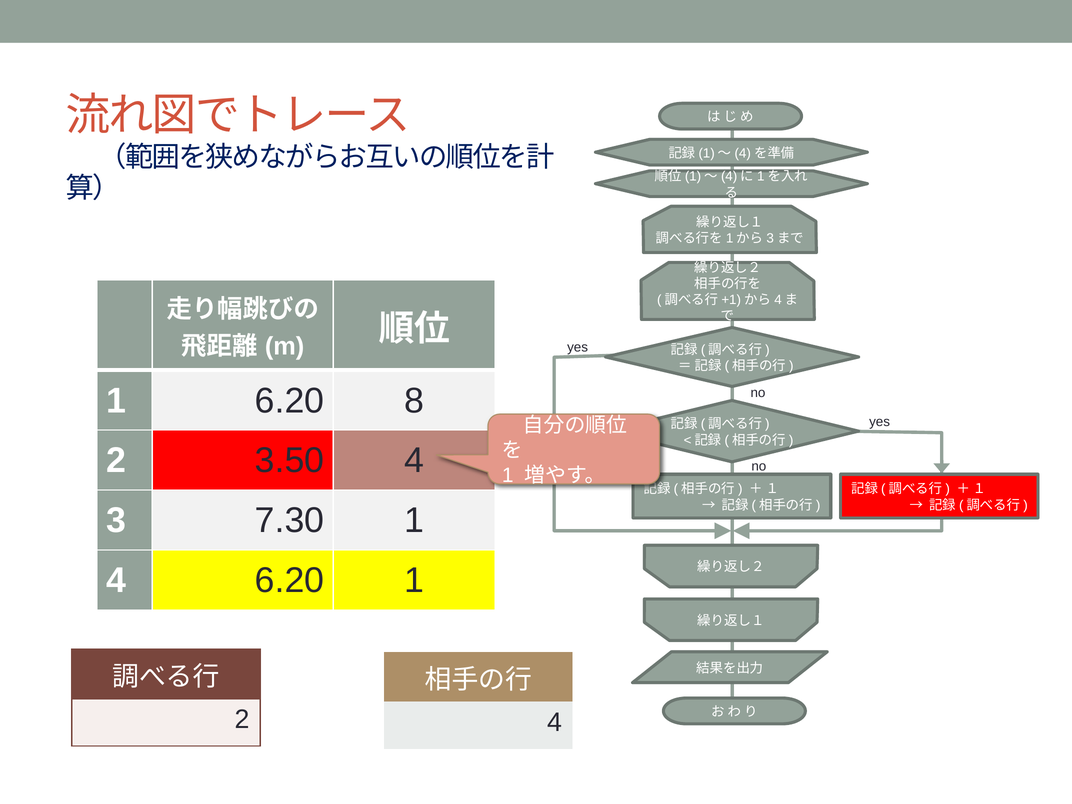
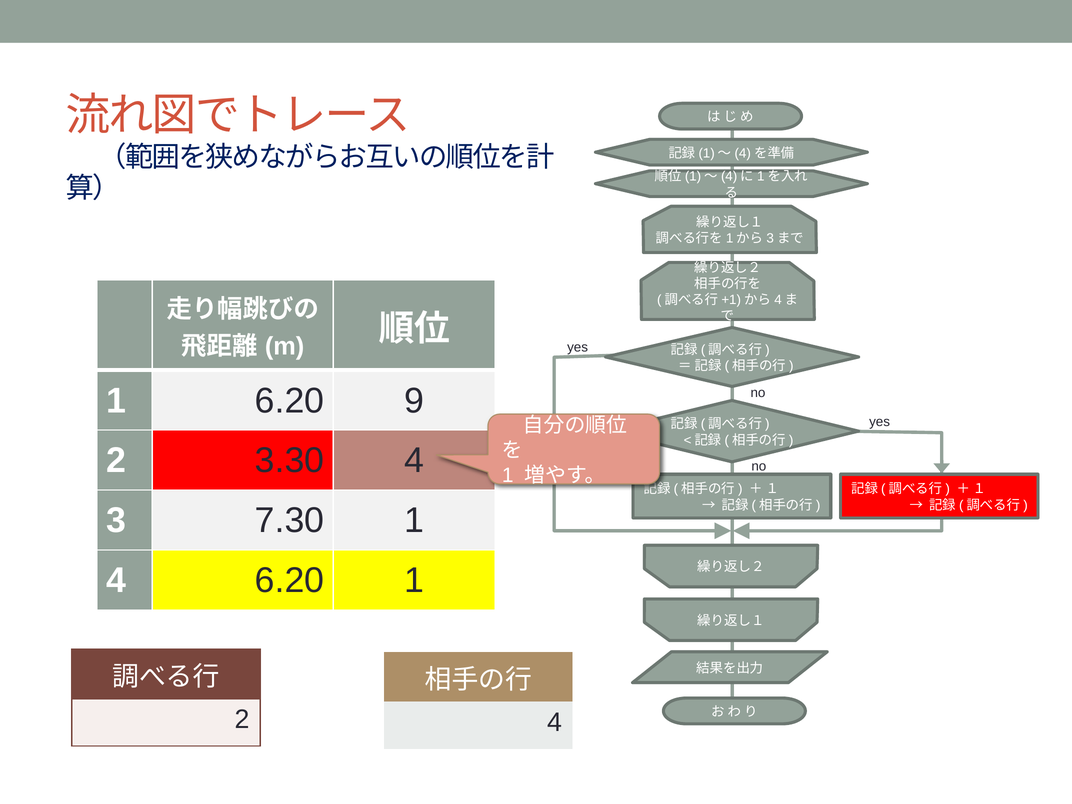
8: 8 -> 9 (414, 401)
3.50: 3.50 -> 3.30 (290, 461)
